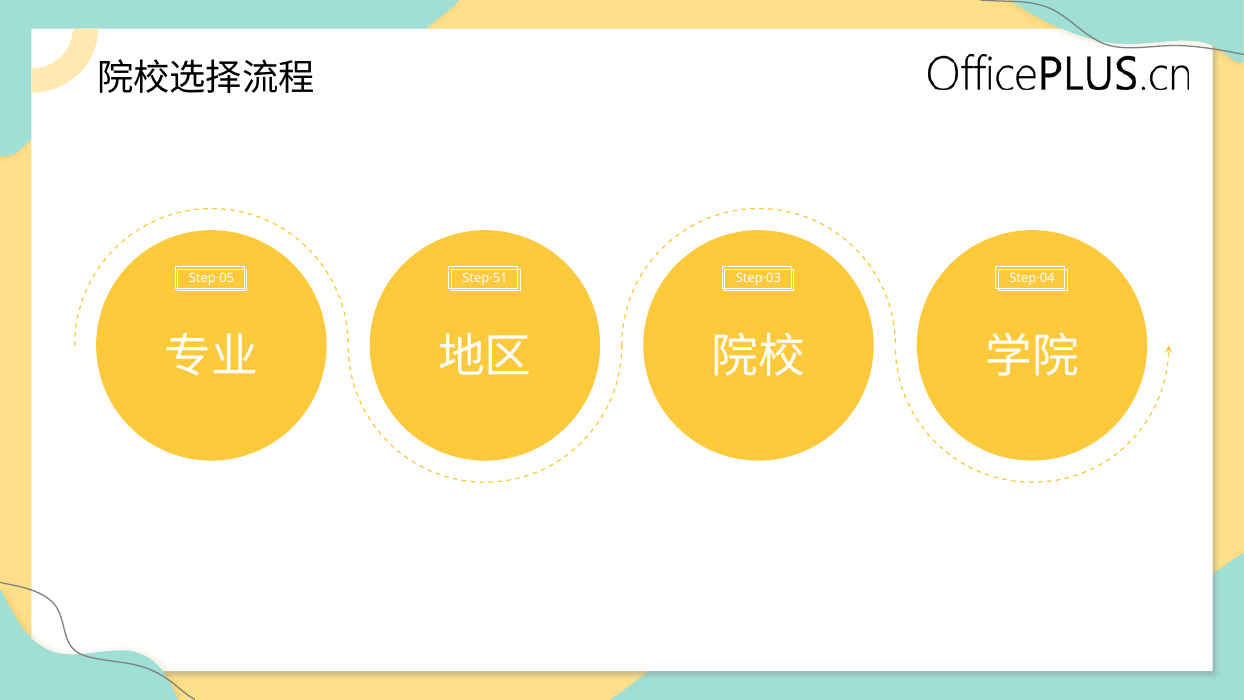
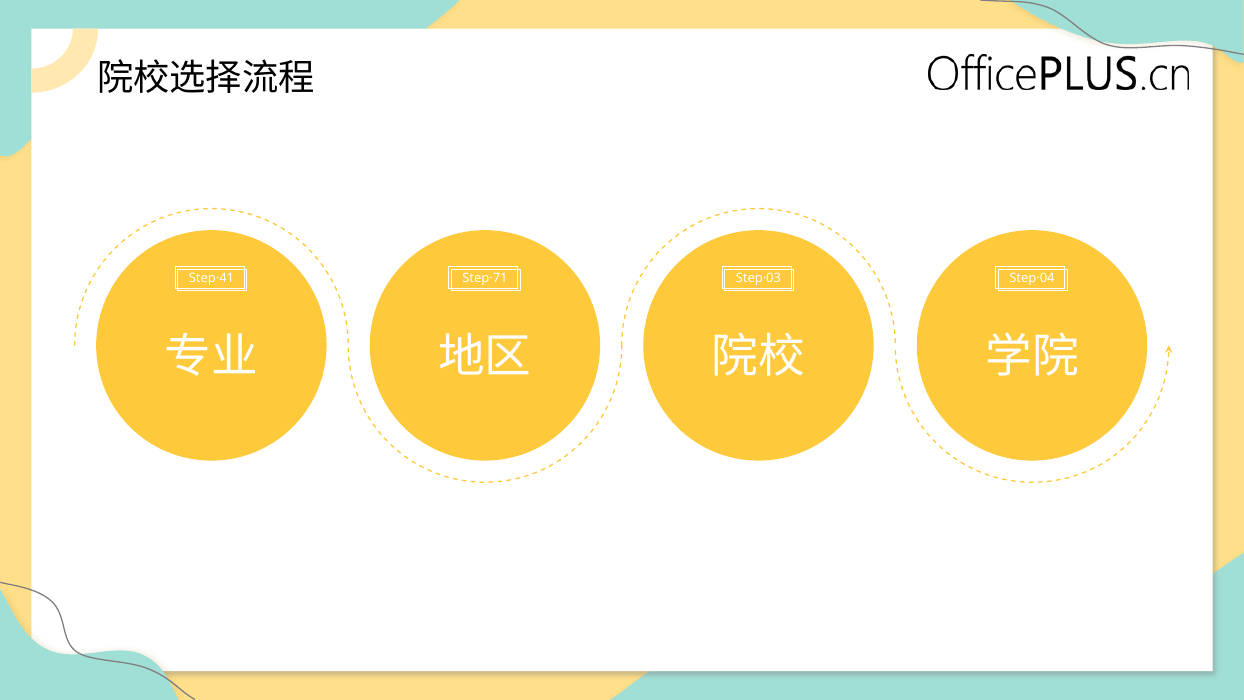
Step·05: Step·05 -> Step·41 (211, 278)
Step·51: Step·51 -> Step·71 (485, 278)
